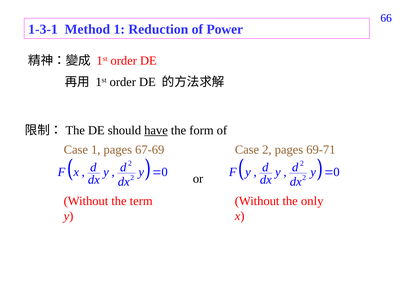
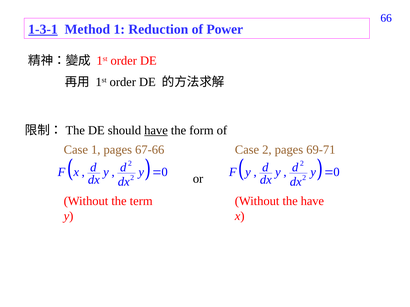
1-3-1 underline: none -> present (43, 29)
67-69: 67-69 -> 67-66 (150, 150)
the only: only -> have (312, 201)
